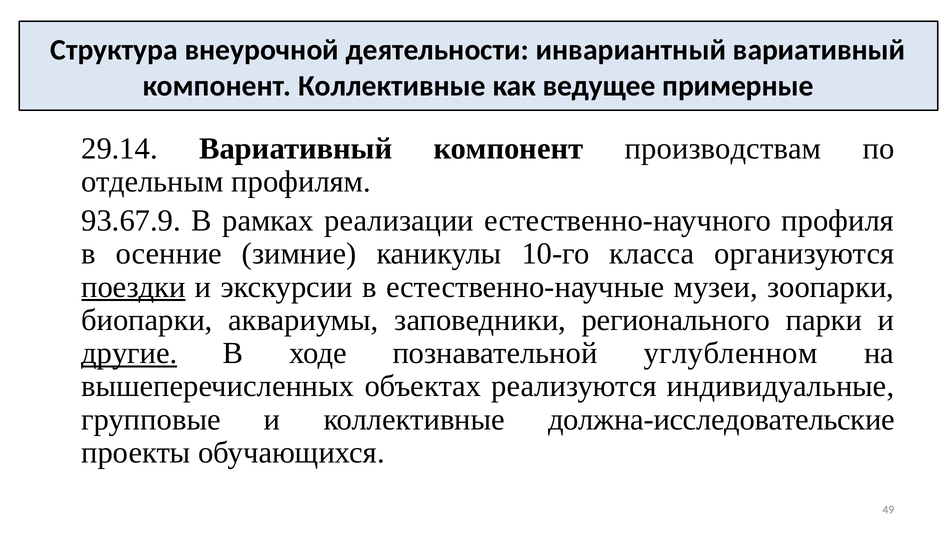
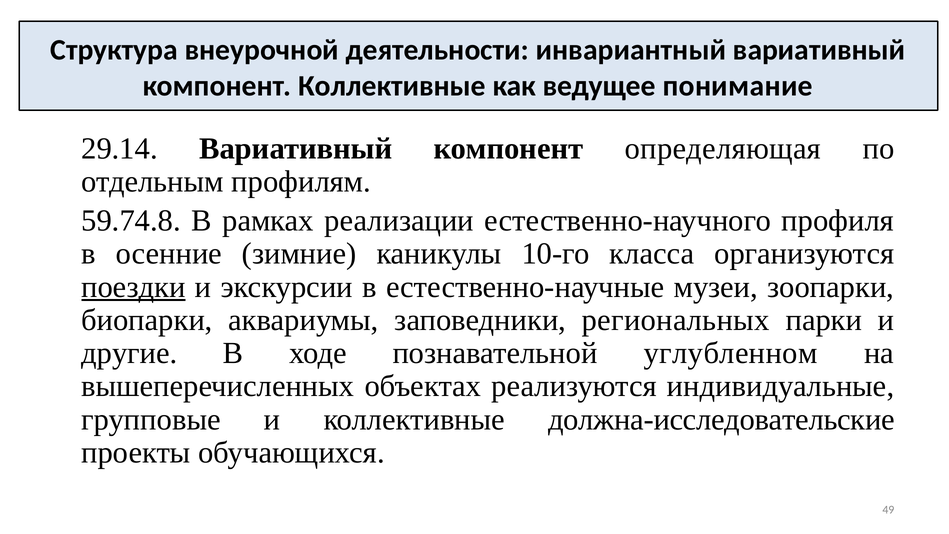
примерные: примерные -> понимание (738, 86)
производствам: производствам -> определяющая (723, 149)
93.67.9: 93.67.9 -> 59.74.8 (131, 221)
регионального: регионального -> региональных (676, 320)
другие underline: present -> none (129, 353)
